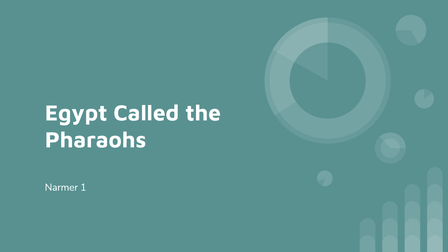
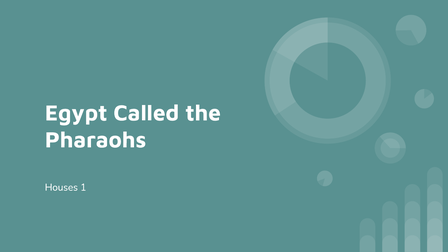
Narmer: Narmer -> Houses (61, 187)
